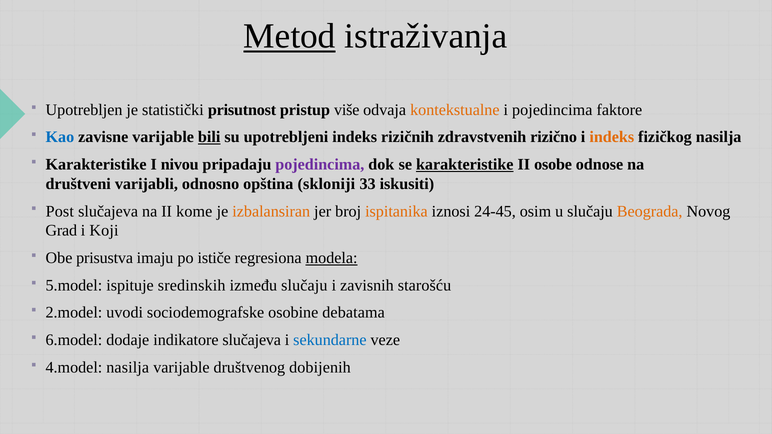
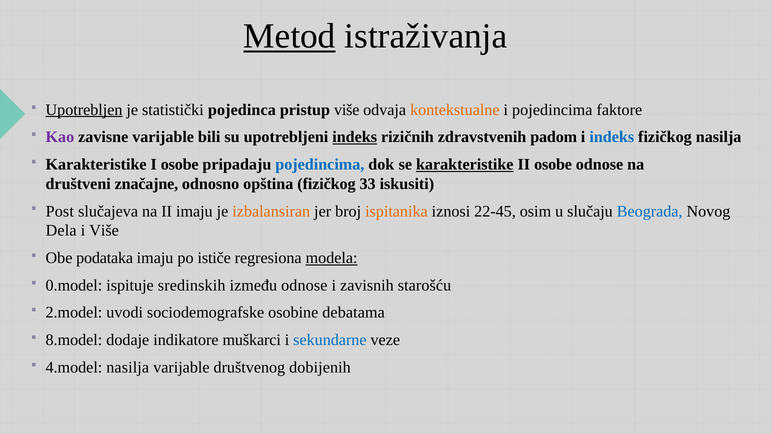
Upotrebljen underline: none -> present (84, 110)
prisutnost: prisutnost -> pojedinca (242, 110)
Kao colour: blue -> purple (60, 137)
bili underline: present -> none (209, 137)
indeks underline: none -> present (355, 137)
rizično: rizično -> padom (554, 137)
indeks colour: orange -> blue (612, 137)
I nivou: nivou -> osobe (180, 165)
pojedincima colour: purple -> blue (320, 165)
varijabli: varijabli -> značajne (146, 184)
opština skloniji: skloniji -> fizičkog (326, 184)
II kome: kome -> imaju (194, 211)
24-45: 24-45 -> 22-45 (495, 211)
Beograda colour: orange -> blue (650, 211)
Grad: Grad -> Dela (61, 231)
i Koji: Koji -> Više (104, 231)
prisustva: prisustva -> podataka (105, 258)
5.model: 5.model -> 0.model (74, 285)
između slučaju: slučaju -> odnose (304, 285)
6.model: 6.model -> 8.model (74, 340)
indikatore slučajeva: slučajeva -> muškarci (252, 340)
